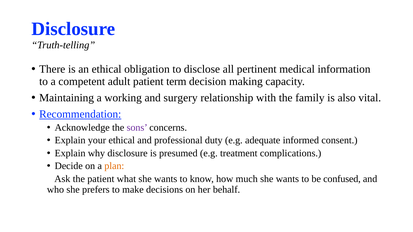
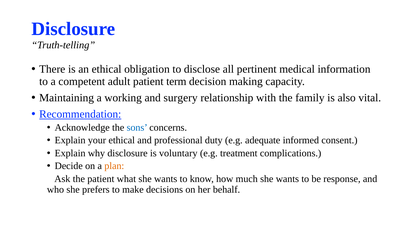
sons colour: purple -> blue (137, 128)
presumed: presumed -> voluntary (178, 153)
confused: confused -> response (342, 179)
